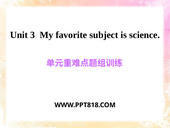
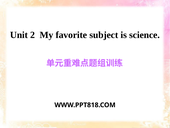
3: 3 -> 2 (33, 35)
